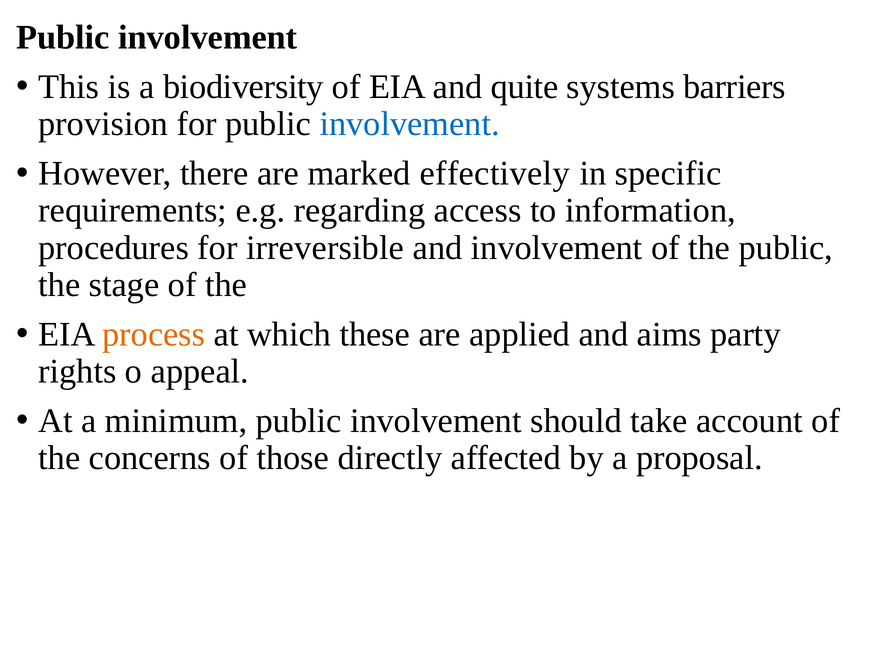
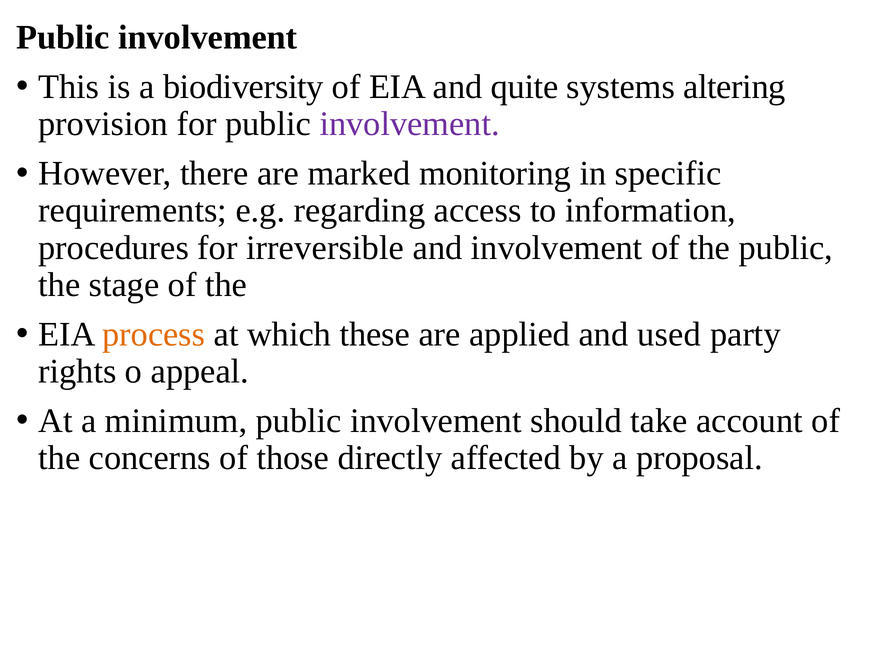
barriers: barriers -> altering (734, 87)
involvement colour: blue -> purple (410, 124)
effectively: effectively -> monitoring (495, 173)
aims: aims -> used (669, 334)
